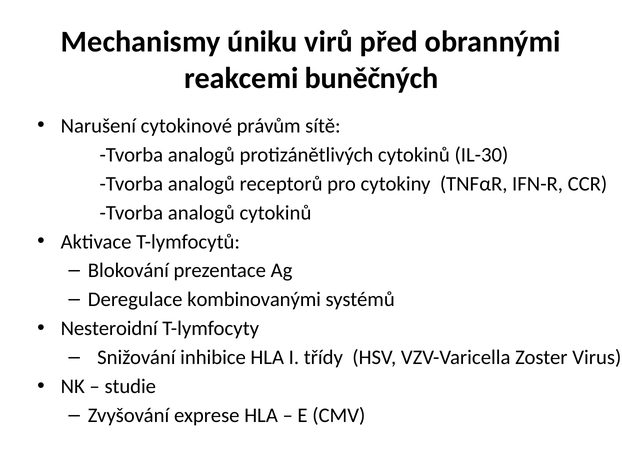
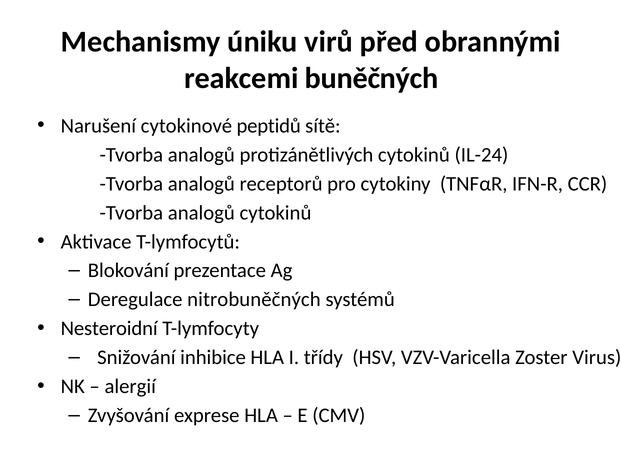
právům: právům -> peptidů (269, 126)
IL-30: IL-30 -> IL-24 (481, 155)
kombinovanými: kombinovanými -> nitrobuněčných (254, 300)
studie: studie -> alergií (130, 387)
